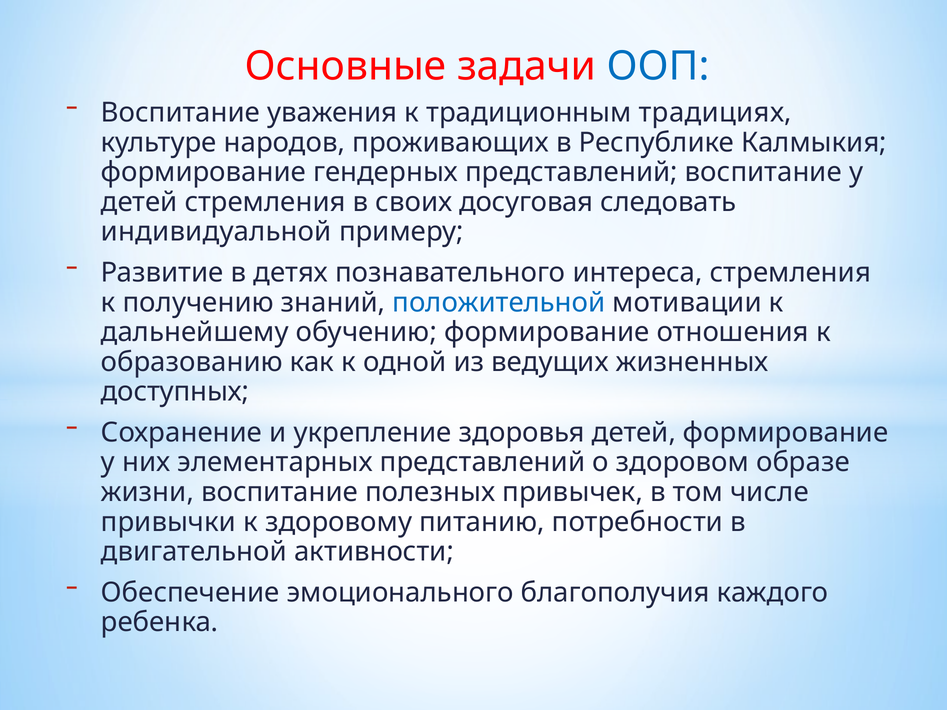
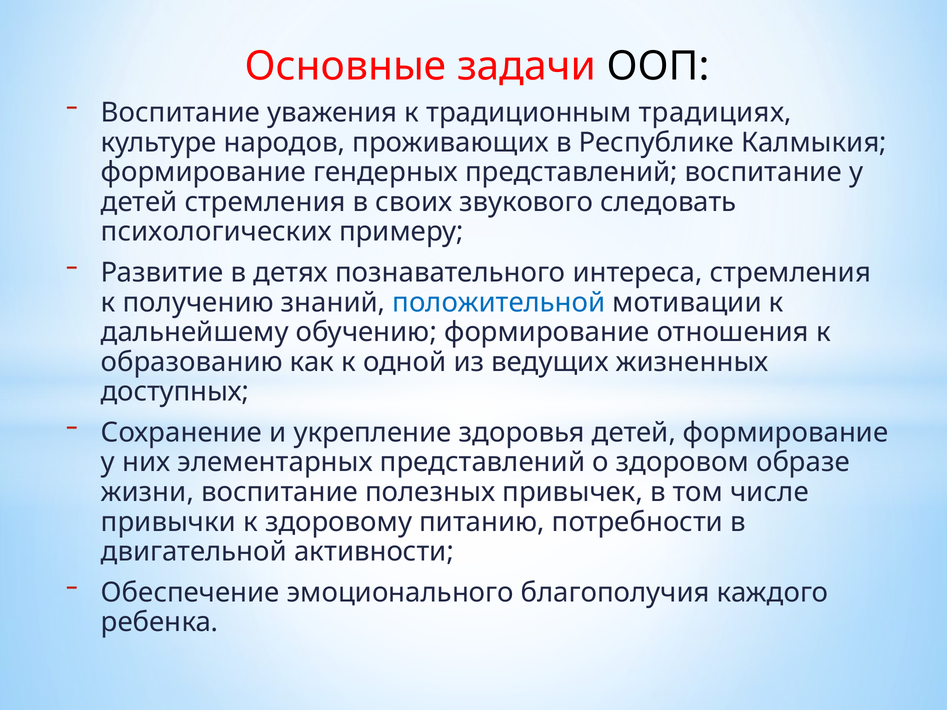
ООП colour: blue -> black (658, 67)
досуговая: досуговая -> звукового (526, 202)
индивидуальной: индивидуальной -> психологических (216, 232)
